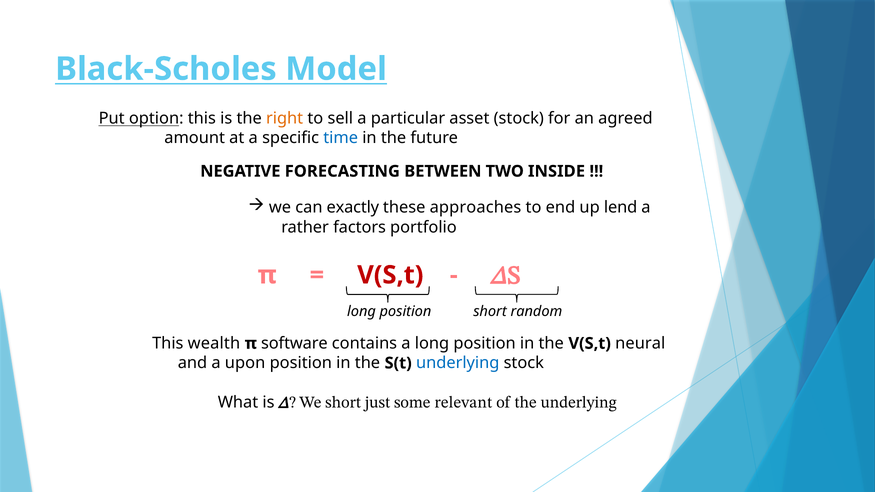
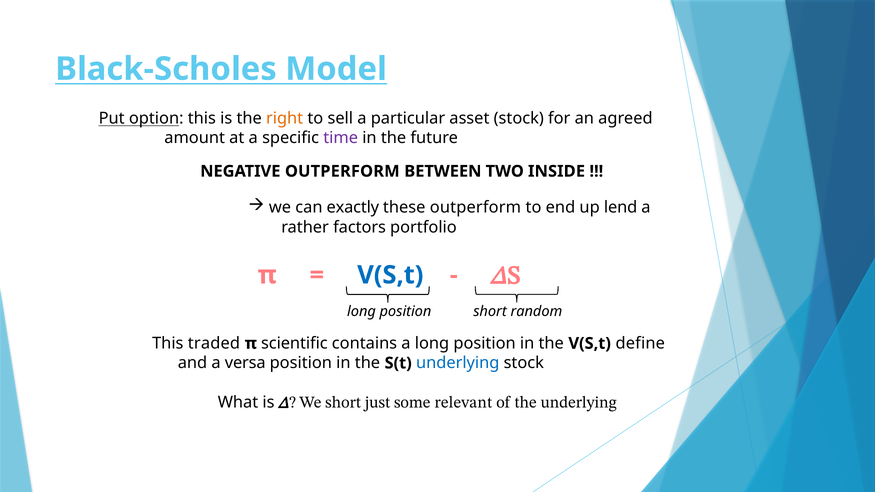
time colour: blue -> purple (341, 138)
NEGATIVE FORECASTING: FORECASTING -> OUTPERFORM (342, 171)
these approaches: approaches -> outperform (475, 208)
V(S,t colour: red -> blue (390, 275)
wealth: wealth -> traded (214, 344)
software: software -> scientific (294, 344)
neural: neural -> define (640, 344)
upon: upon -> versa (245, 363)
